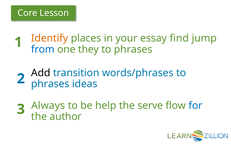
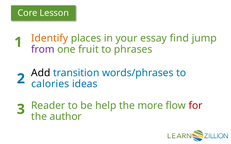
from colour: blue -> purple (43, 49)
they: they -> fruit (88, 49)
phrases: phrases -> calories (50, 84)
Always: Always -> Reader (48, 106)
serve: serve -> more (150, 106)
for colour: blue -> red (196, 106)
